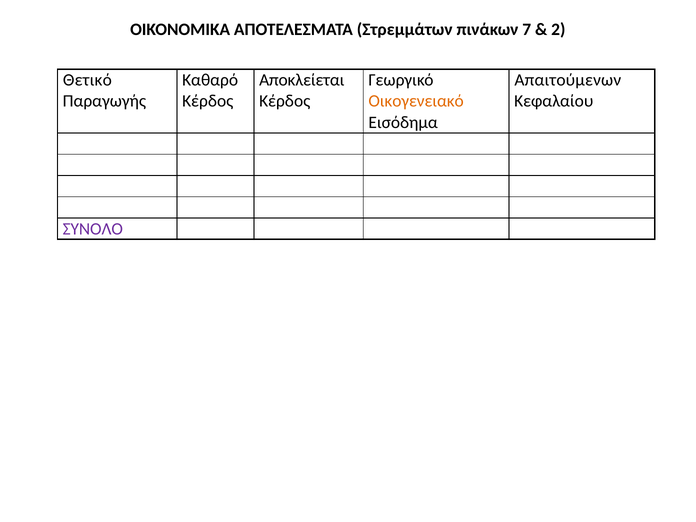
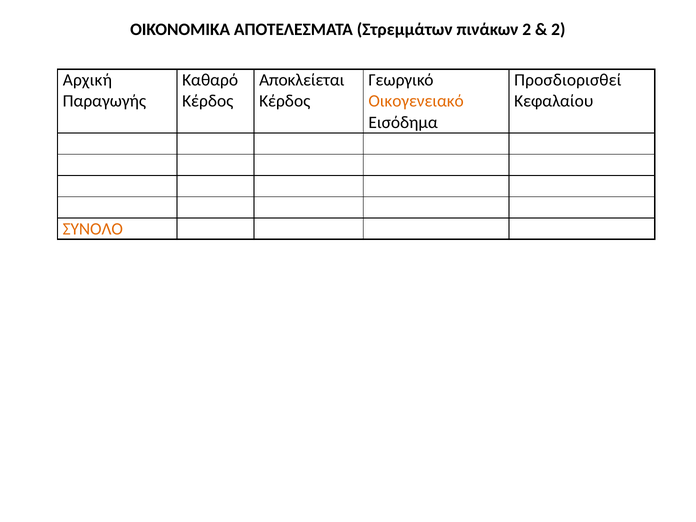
πινάκων 7: 7 -> 2 (527, 29)
Θετικό: Θετικό -> Αρχική (87, 80)
Απαιτούμενων: Απαιτούμενων -> Προσδιορισθεί (568, 80)
ΣΥΝΟΛΟ colour: purple -> orange (93, 229)
